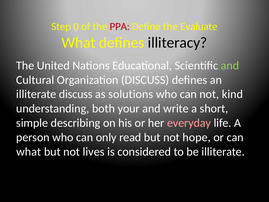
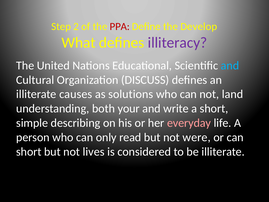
0: 0 -> 2 (76, 27)
Evaluate: Evaluate -> Develop (199, 27)
illiteracy colour: black -> purple (177, 43)
and colour: light green -> light blue (230, 65)
illiterate discuss: discuss -> causes (76, 94)
kind: kind -> land (233, 94)
hope: hope -> were (197, 137)
what: what -> short (29, 152)
